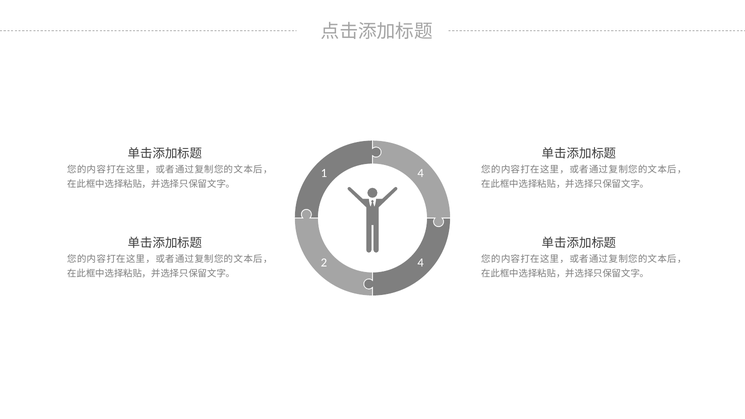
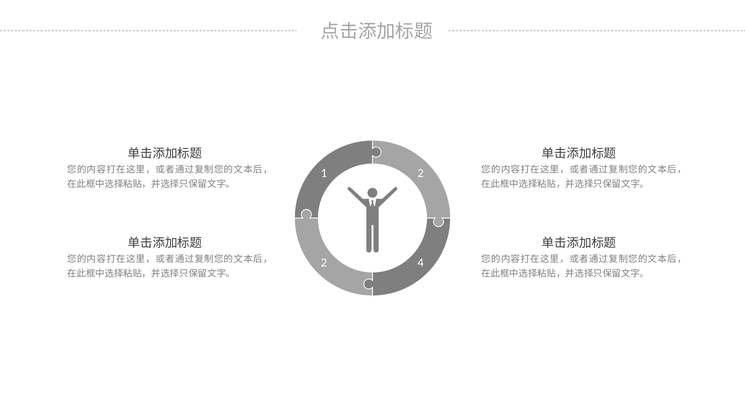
1 4: 4 -> 2 (421, 173)
